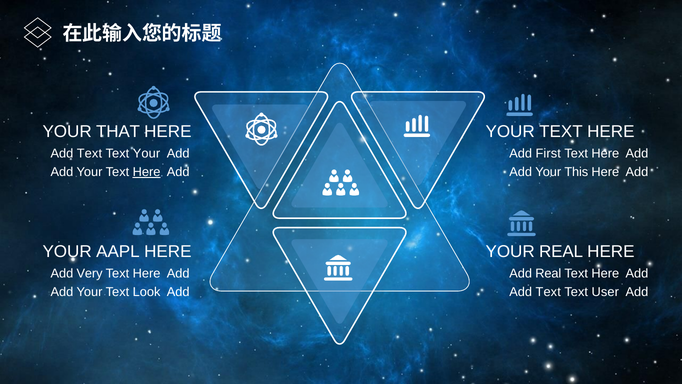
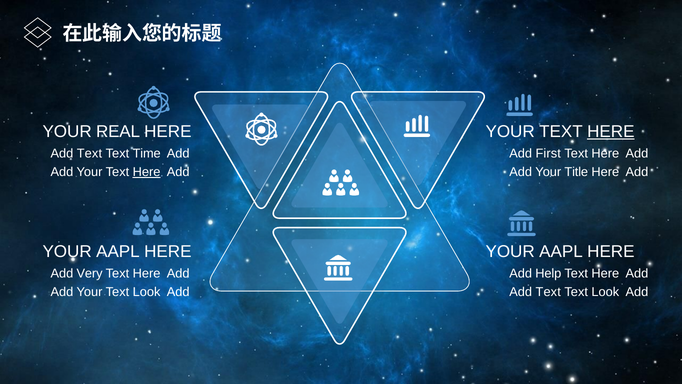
THAT: THAT -> REAL (118, 132)
HERE underline: none -> present (611, 132)
Text Your: Your -> Time (147, 154)
This: This -> Title (576, 172)
REAL: REAL -> AAPL (561, 251)
Add Real: Real -> Help (548, 273)
User: User -> Look (605, 292)
